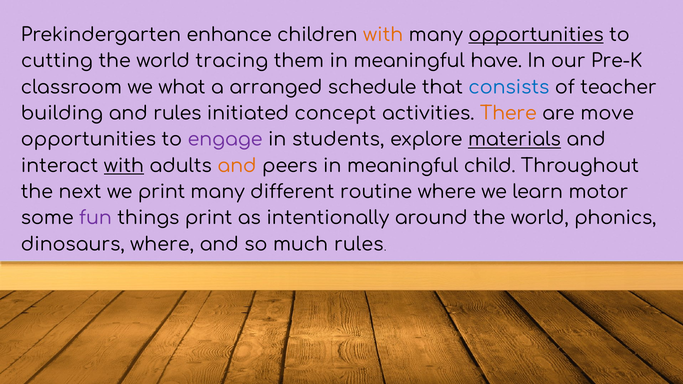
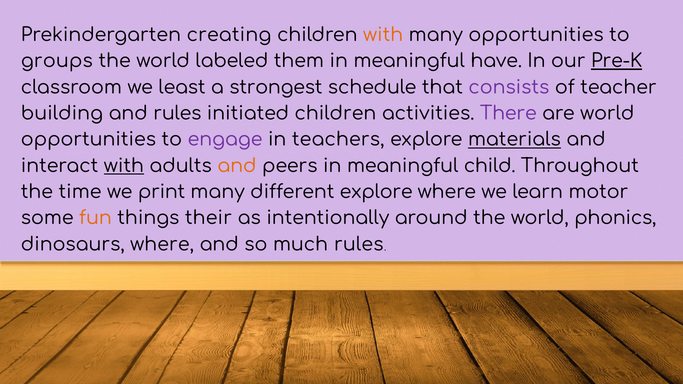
enhance: enhance -> creating (229, 35)
opportunities underline: present -> none (536, 35)
cutting: cutting -> groups (57, 61)
tracing: tracing -> labeled (232, 61)
Pre-K underline: none -> present (617, 61)
what: what -> least (182, 87)
arranged: arranged -> strongest (276, 87)
consists colour: blue -> purple (509, 87)
initiated concept: concept -> children (335, 114)
There colour: orange -> purple (508, 114)
are move: move -> world (607, 114)
students: students -> teachers (338, 140)
next: next -> time (80, 192)
different routine: routine -> explore (376, 192)
fun colour: purple -> orange (95, 218)
things print: print -> their (208, 218)
